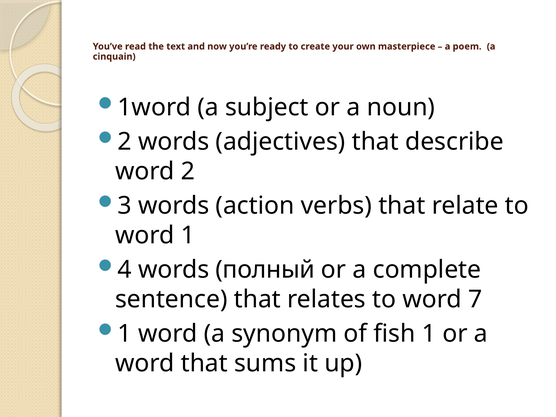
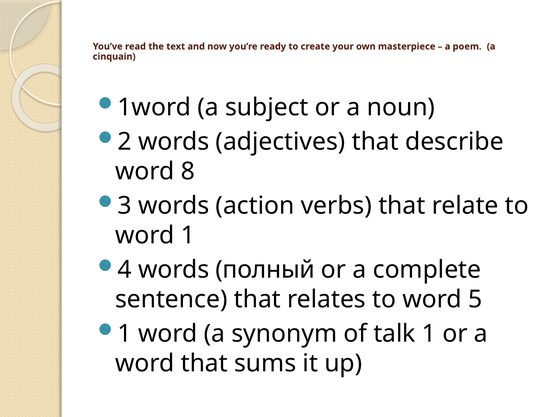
word 2: 2 -> 8 (188, 171)
7: 7 -> 5 (475, 299)
fish: fish -> talk (394, 334)
